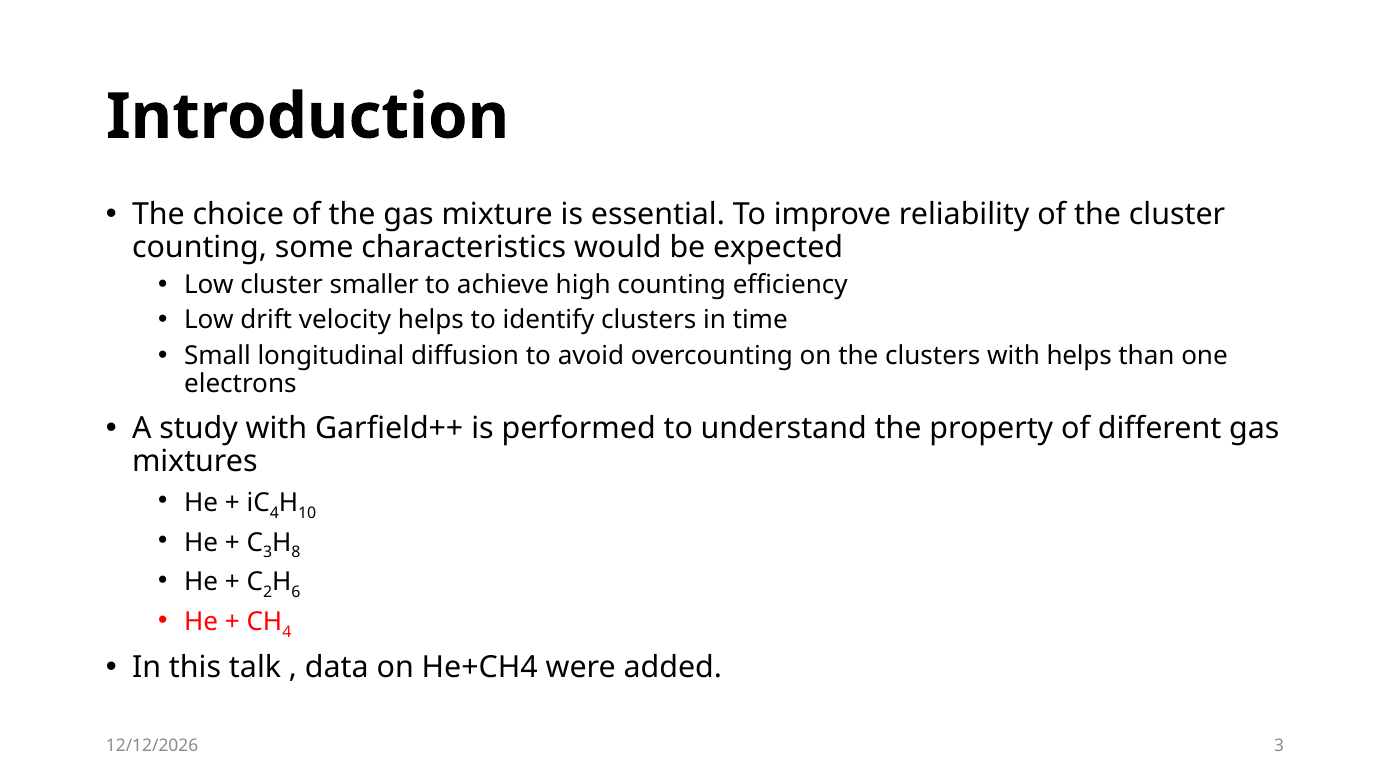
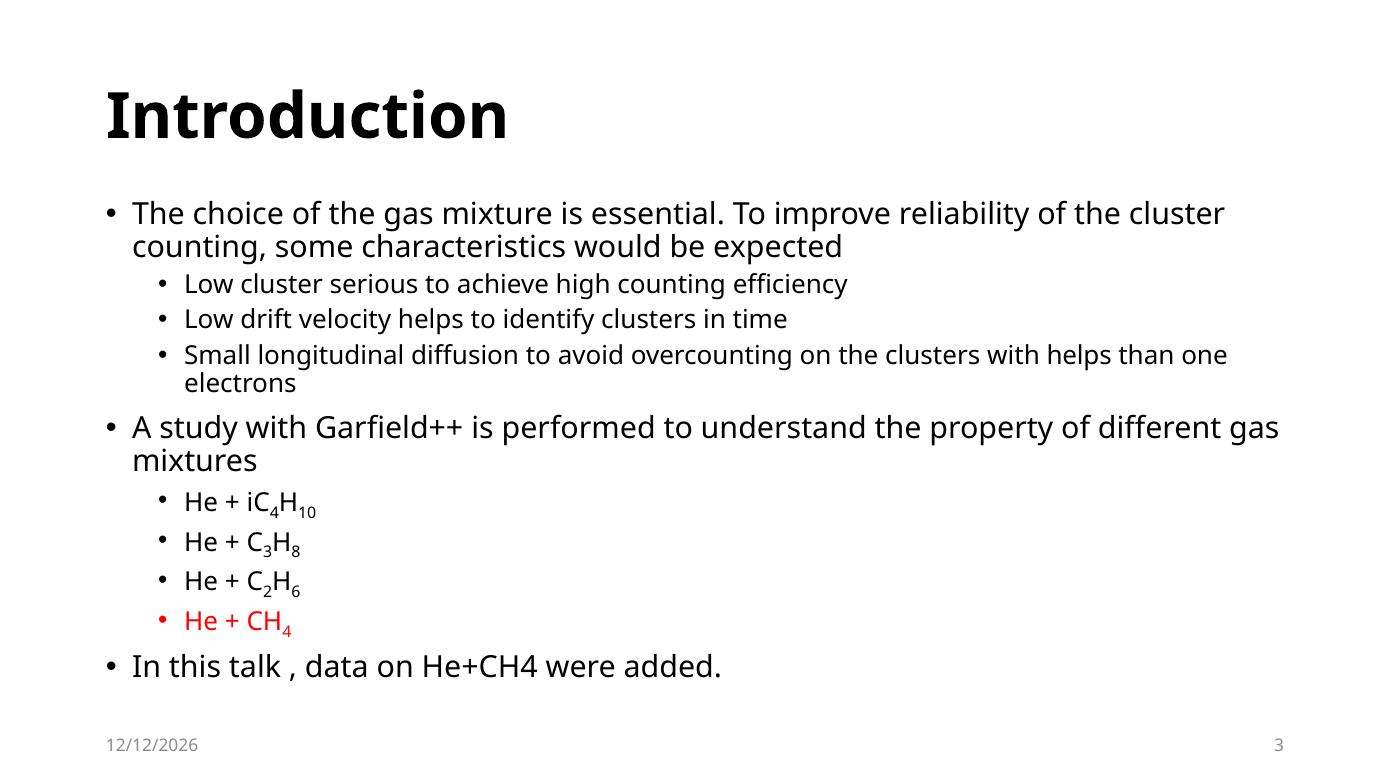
smaller: smaller -> serious (374, 285)
